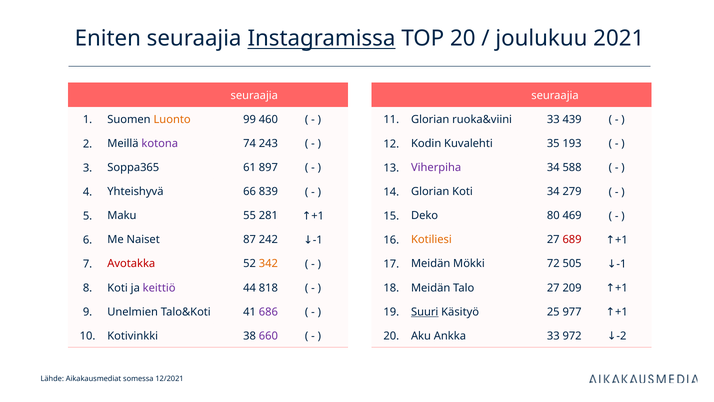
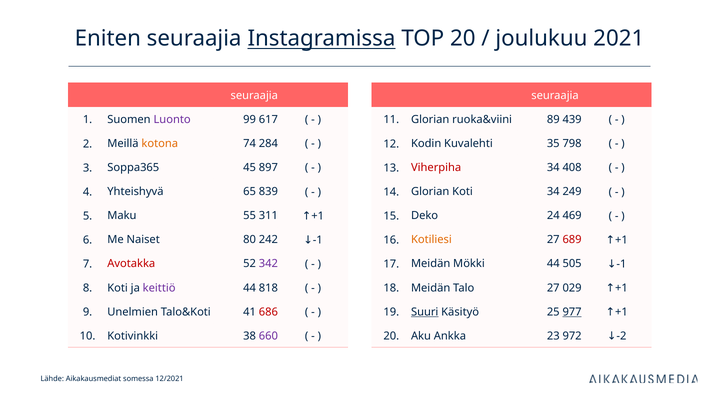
Luonto colour: orange -> purple (172, 119)
460: 460 -> 617 (268, 119)
ruoka&viini 33: 33 -> 89 (553, 119)
kotona colour: purple -> orange (160, 143)
243: 243 -> 284 (268, 143)
193: 193 -> 798 (572, 143)
61: 61 -> 45 (250, 167)
Viherpiha colour: purple -> red (436, 167)
588: 588 -> 408 (572, 167)
66: 66 -> 65 (250, 191)
279: 279 -> 249 (572, 191)
281: 281 -> 311 (268, 215)
80: 80 -> 24 (553, 215)
87: 87 -> 80 (250, 239)
342 colour: orange -> purple (268, 264)
Mökki 72: 72 -> 44 (553, 264)
209: 209 -> 029 (572, 288)
686 colour: purple -> red (268, 312)
977 underline: none -> present (572, 312)
Ankka 33: 33 -> 23 (553, 336)
